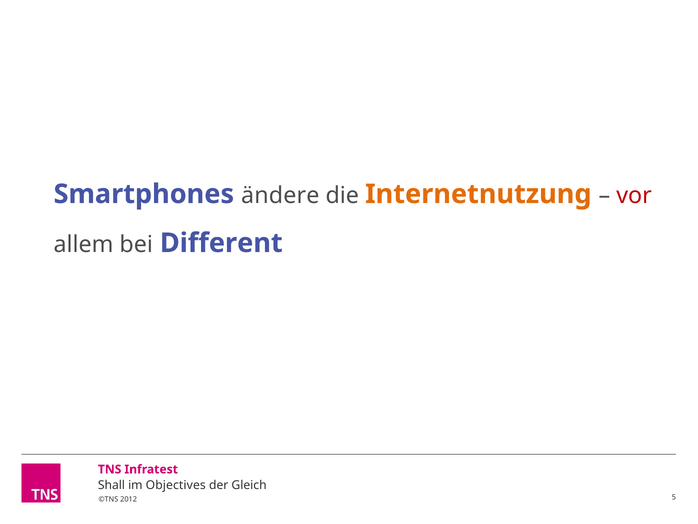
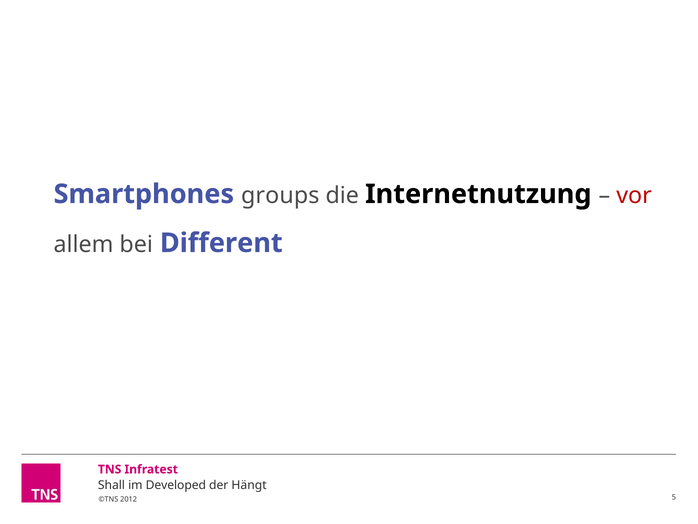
ändere: ändere -> groups (280, 195)
Internetnutzung colour: orange -> black (478, 194)
Objectives: Objectives -> Developed (176, 485)
Gleich: Gleich -> Hängt (249, 485)
